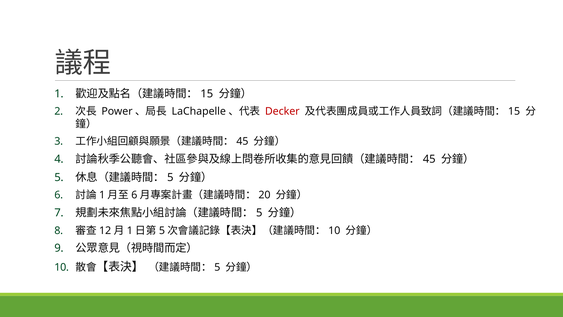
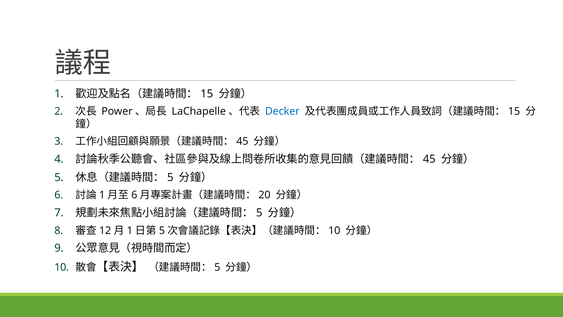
Decker colour: red -> blue (282, 111)
